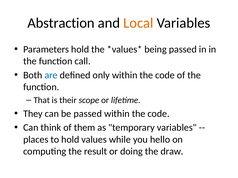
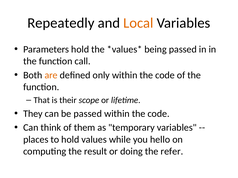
Abstraction: Abstraction -> Repeatedly (61, 23)
are colour: blue -> orange (51, 75)
draw: draw -> refer (172, 152)
